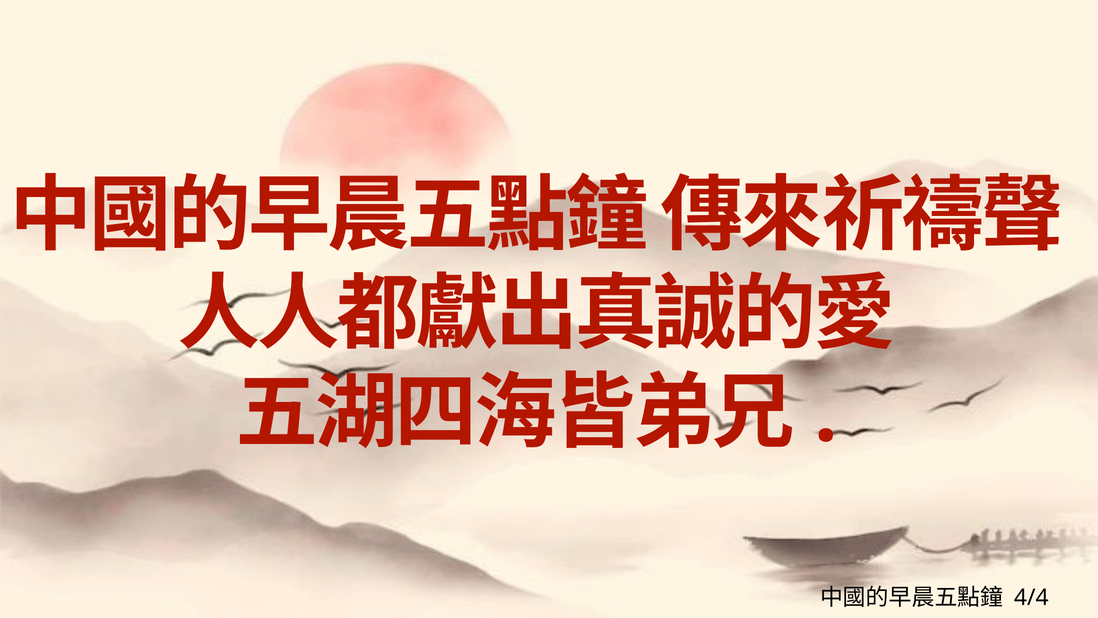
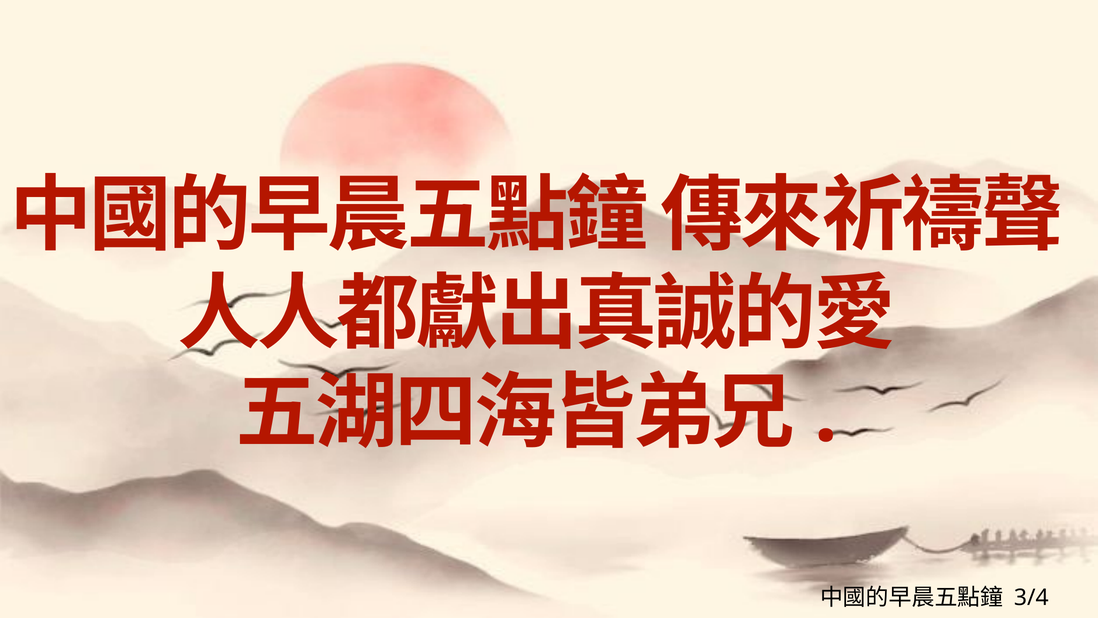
4/4: 4/4 -> 3/4 (1031, 597)
